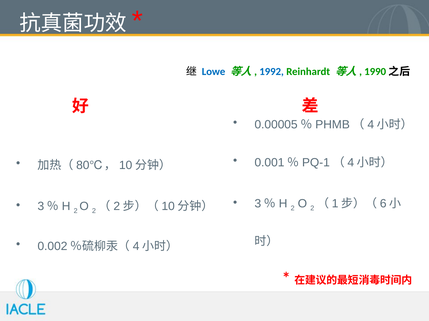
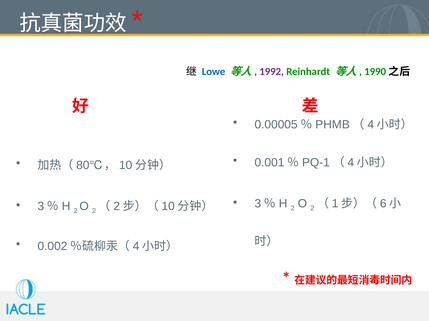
1992 colour: blue -> purple (272, 72)
